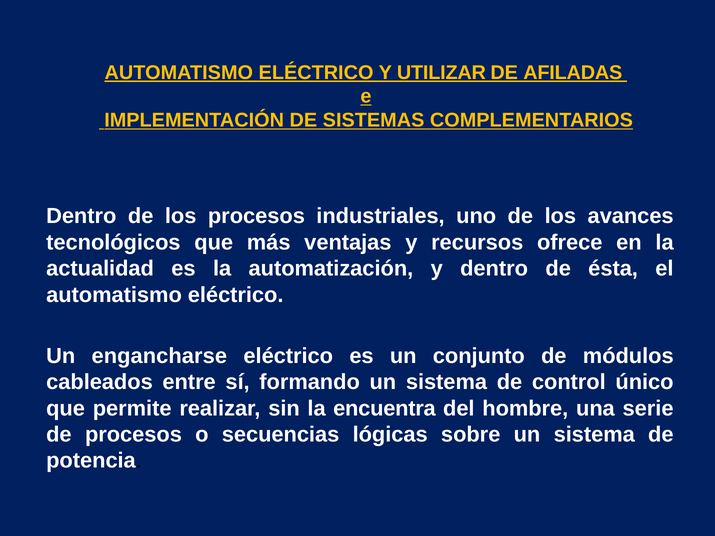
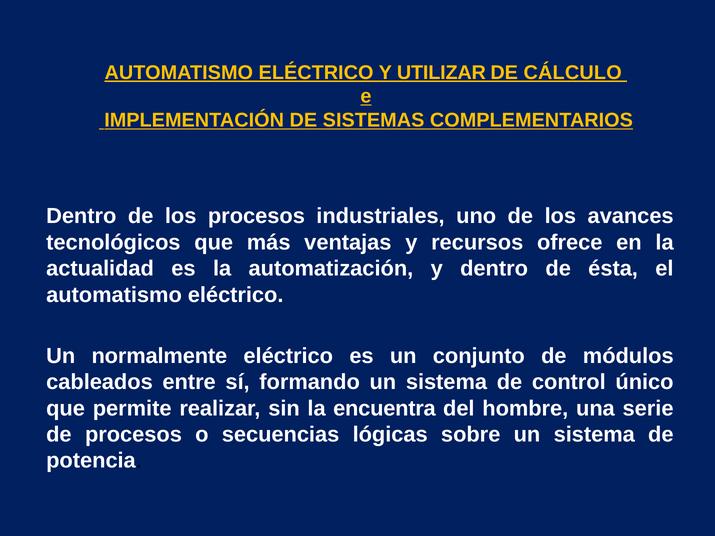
AFILADAS: AFILADAS -> CÁLCULO (573, 72)
engancharse: engancharse -> normalmente (159, 356)
